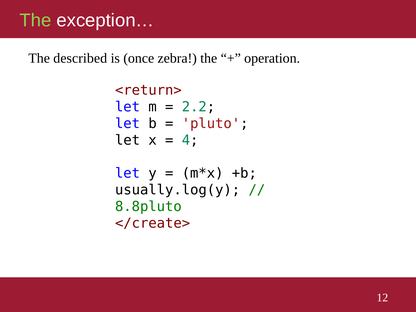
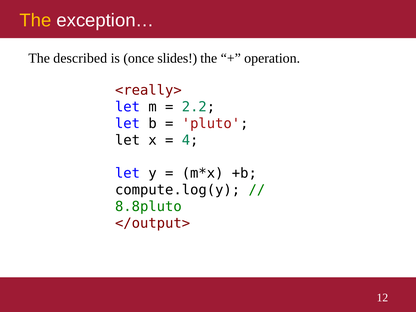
The colour: light green -> yellow (35, 20)
zebra: zebra -> slides (177, 58)
<return>: <return> -> <really> (148, 90)
usually.log(y: usually.log(y -> compute.log(y (178, 190)
</create>: </create> -> </output> (153, 223)
